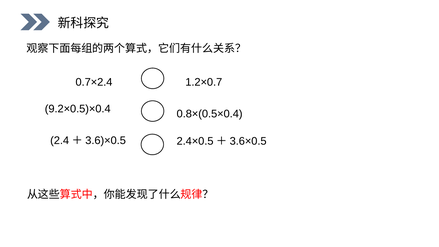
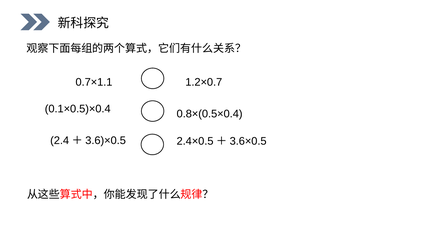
0.7×2.4: 0.7×2.4 -> 0.7×1.1 (94, 82)
9.2×0.5)×0.4: 9.2×0.5)×0.4 -> 0.1×0.5)×0.4 (78, 109)
